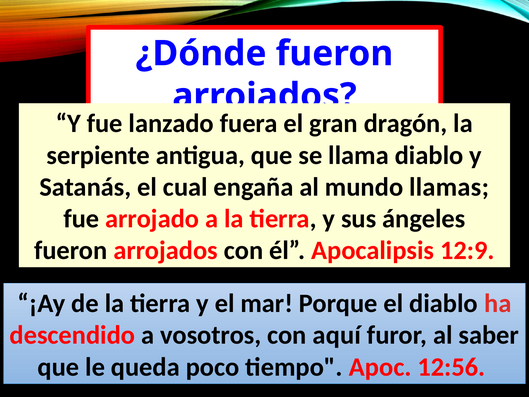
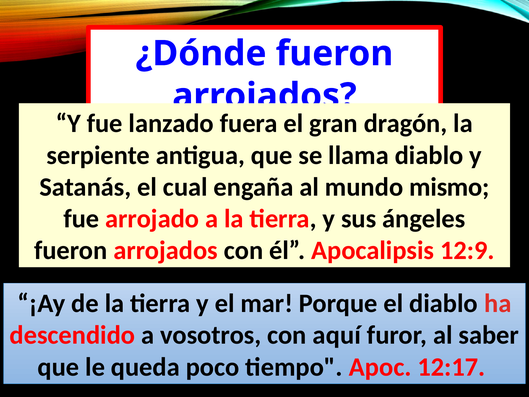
llamas: llamas -> mismo (449, 187)
12:56: 12:56 -> 12:17 (451, 367)
